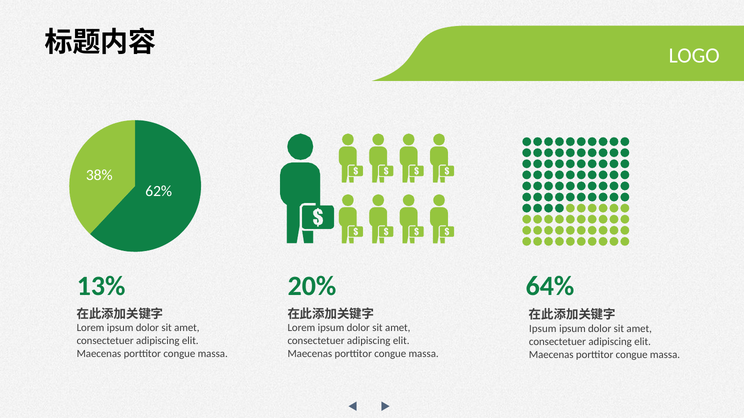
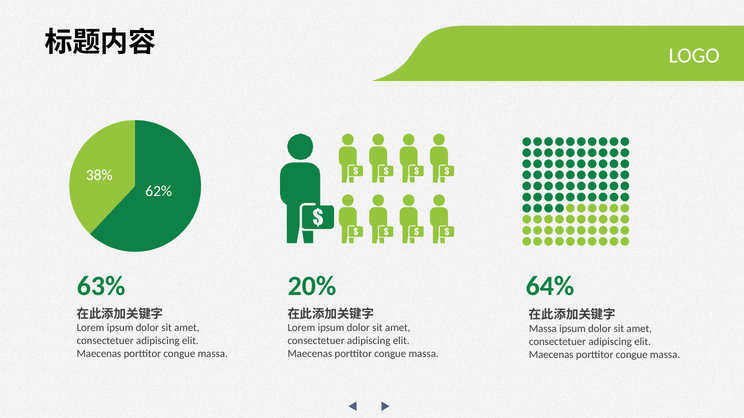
13%: 13% -> 63% (101, 286)
Ipsum: Ipsum -> Massa (543, 329)
